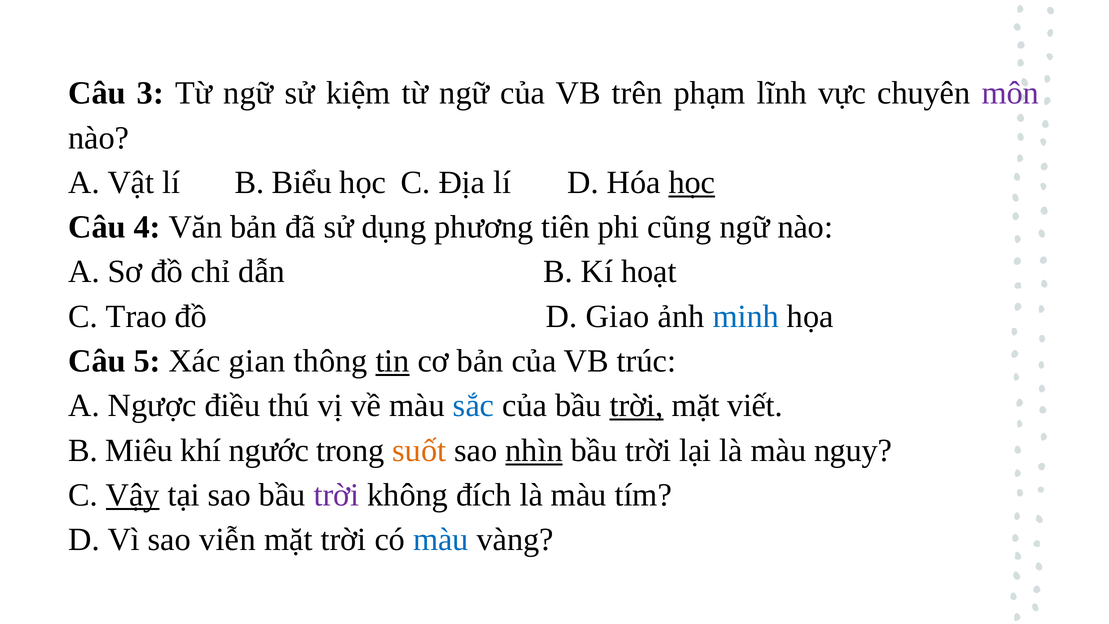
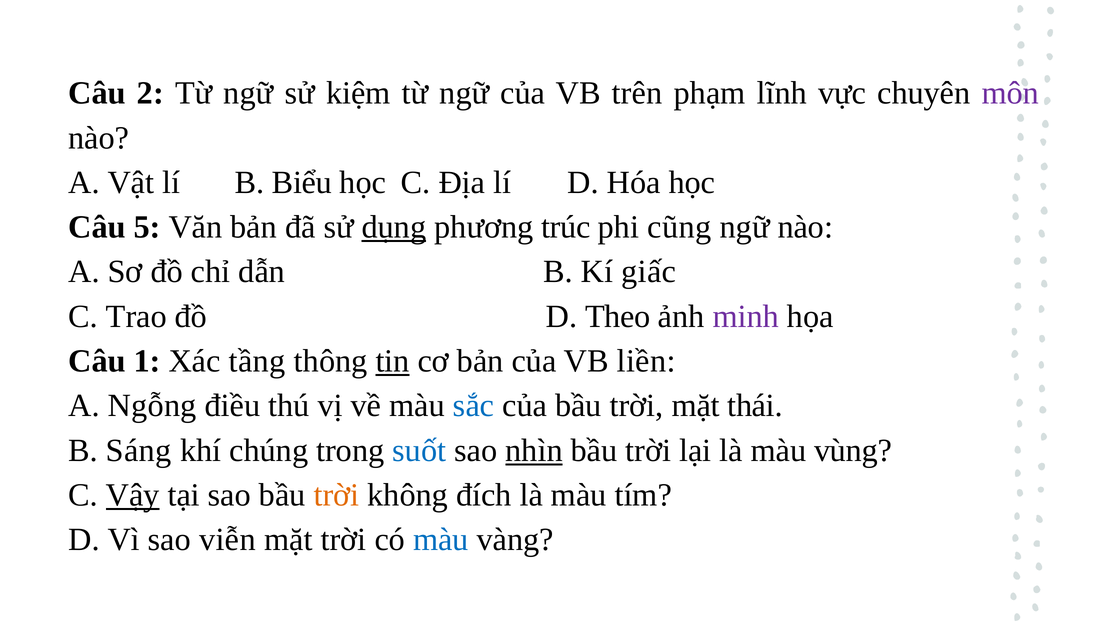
3: 3 -> 2 (150, 93)
học underline: present -> none (692, 182)
4: 4 -> 5 (147, 227)
dụng underline: none -> present (394, 227)
tiên: tiên -> trúc (566, 227)
hoạt: hoạt -> giấc (649, 272)
Giao: Giao -> Theo (618, 316)
minh colour: blue -> purple (746, 316)
5: 5 -> 1 (147, 361)
gian: gian -> tầng (257, 361)
trúc: trúc -> liền (646, 361)
Ngược: Ngược -> Ngỗng (152, 406)
trời underline: present -> none (637, 406)
viết: viết -> thái (755, 406)
Miêu: Miêu -> Sáng (139, 450)
ngước: ngước -> chúng (269, 450)
suốt colour: orange -> blue (419, 450)
nguy: nguy -> vùng (853, 450)
trời colour: purple -> orange (336, 495)
